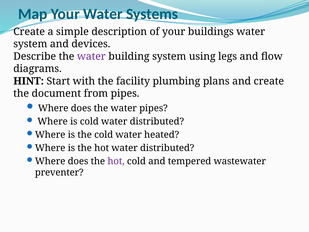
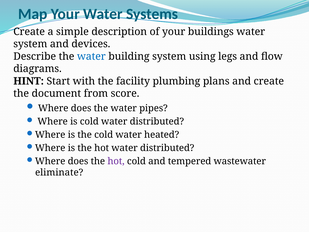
water colour: purple -> blue (91, 56)
from pipes: pipes -> score (125, 93)
preventer: preventer -> eliminate (59, 172)
